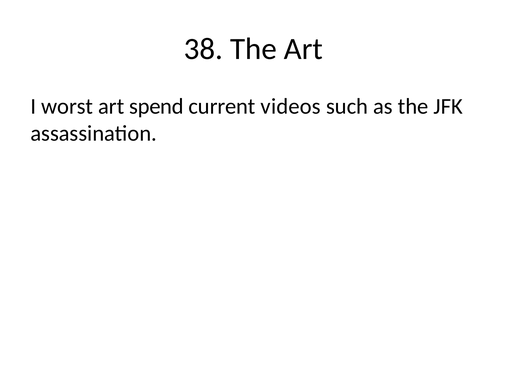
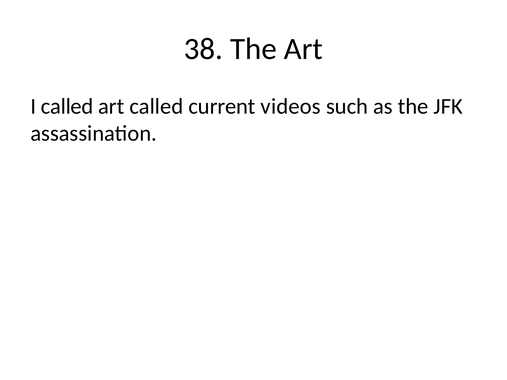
I worst: worst -> called (67, 106)
art spend: spend -> called (156, 106)
